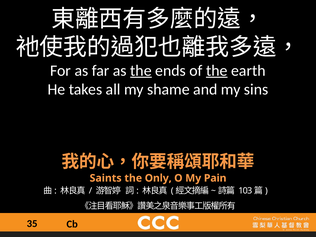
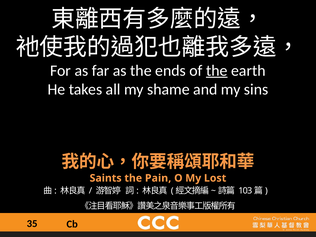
the underline: present -> none (141, 71)
Only: Only -> Pain (158, 178)
Pain: Pain -> Lost (215, 178)
